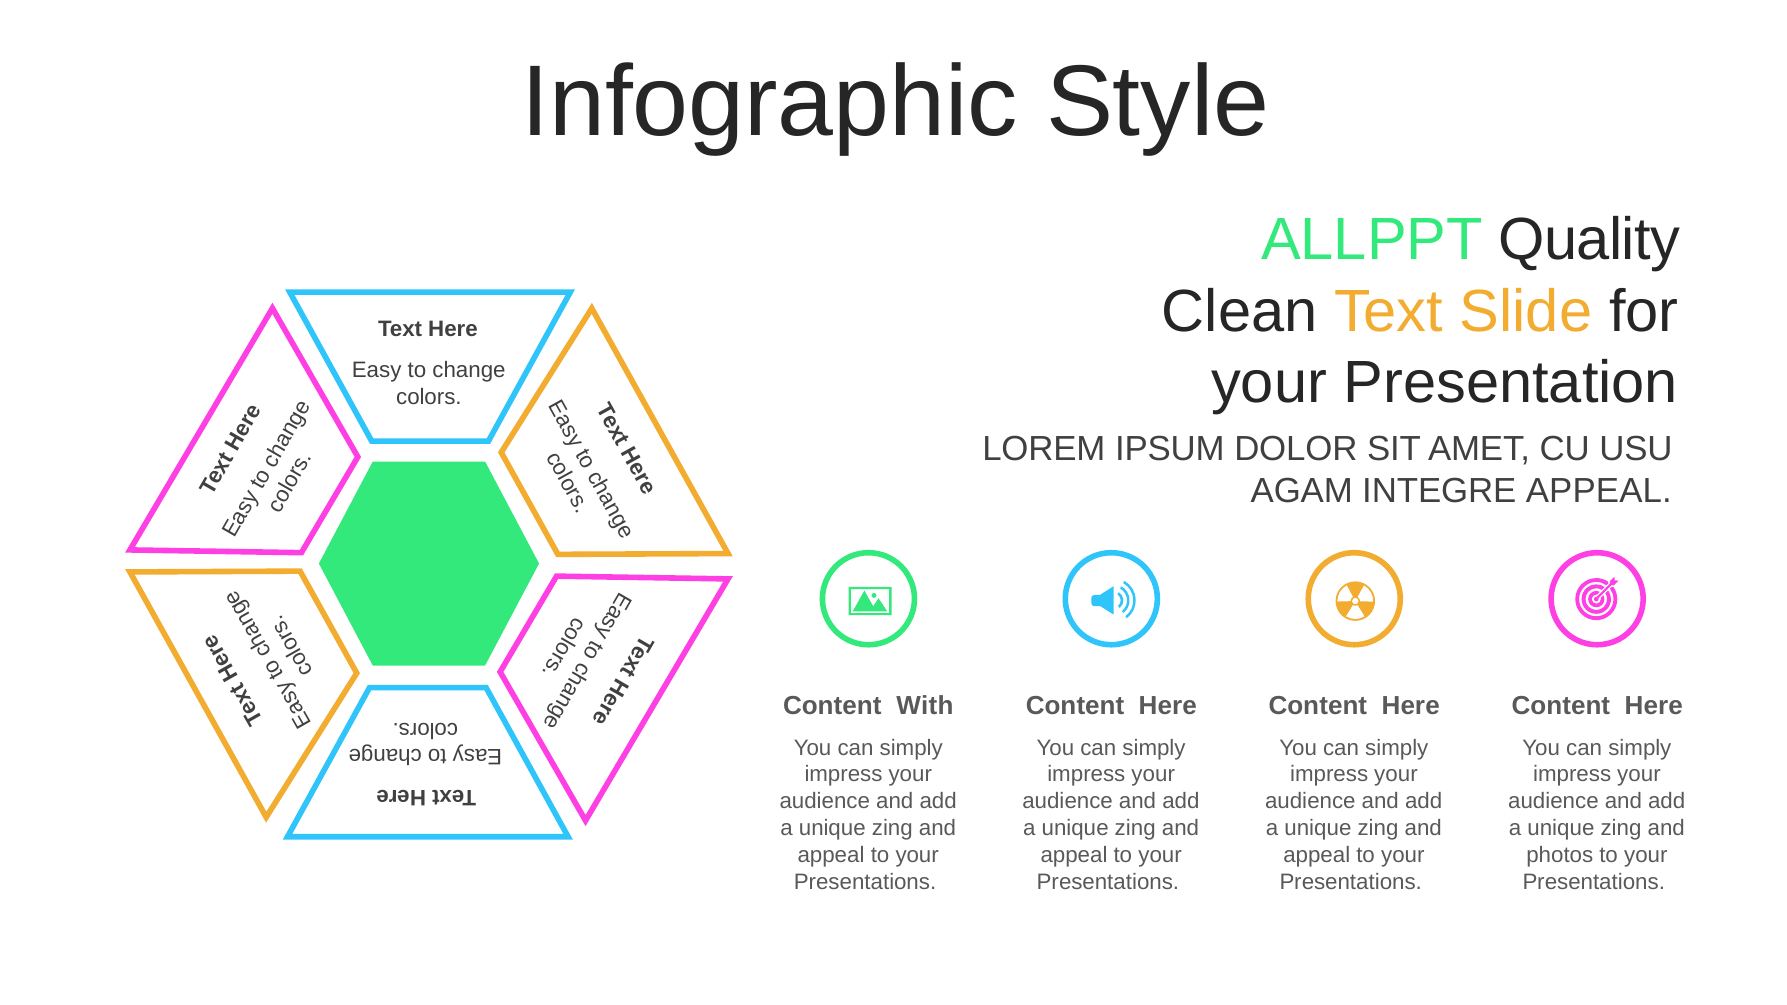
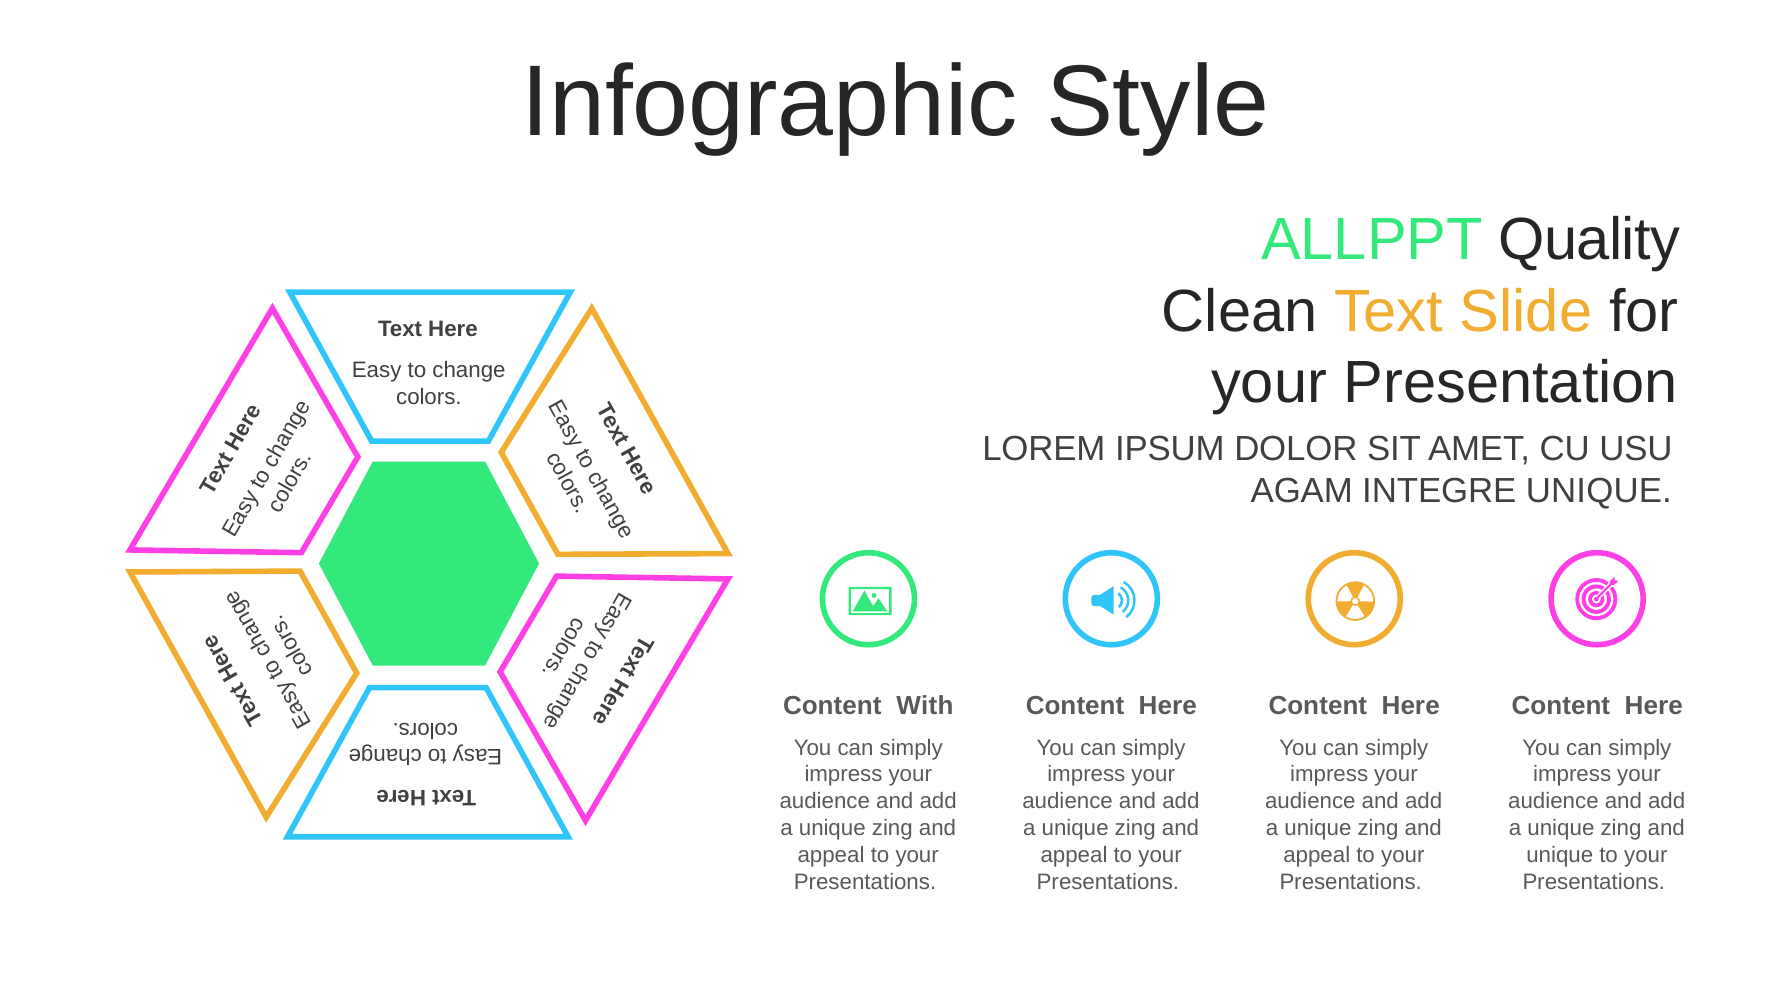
INTEGRE APPEAL: APPEAL -> UNIQUE (1599, 491)
photos: photos -> unique (1560, 855)
